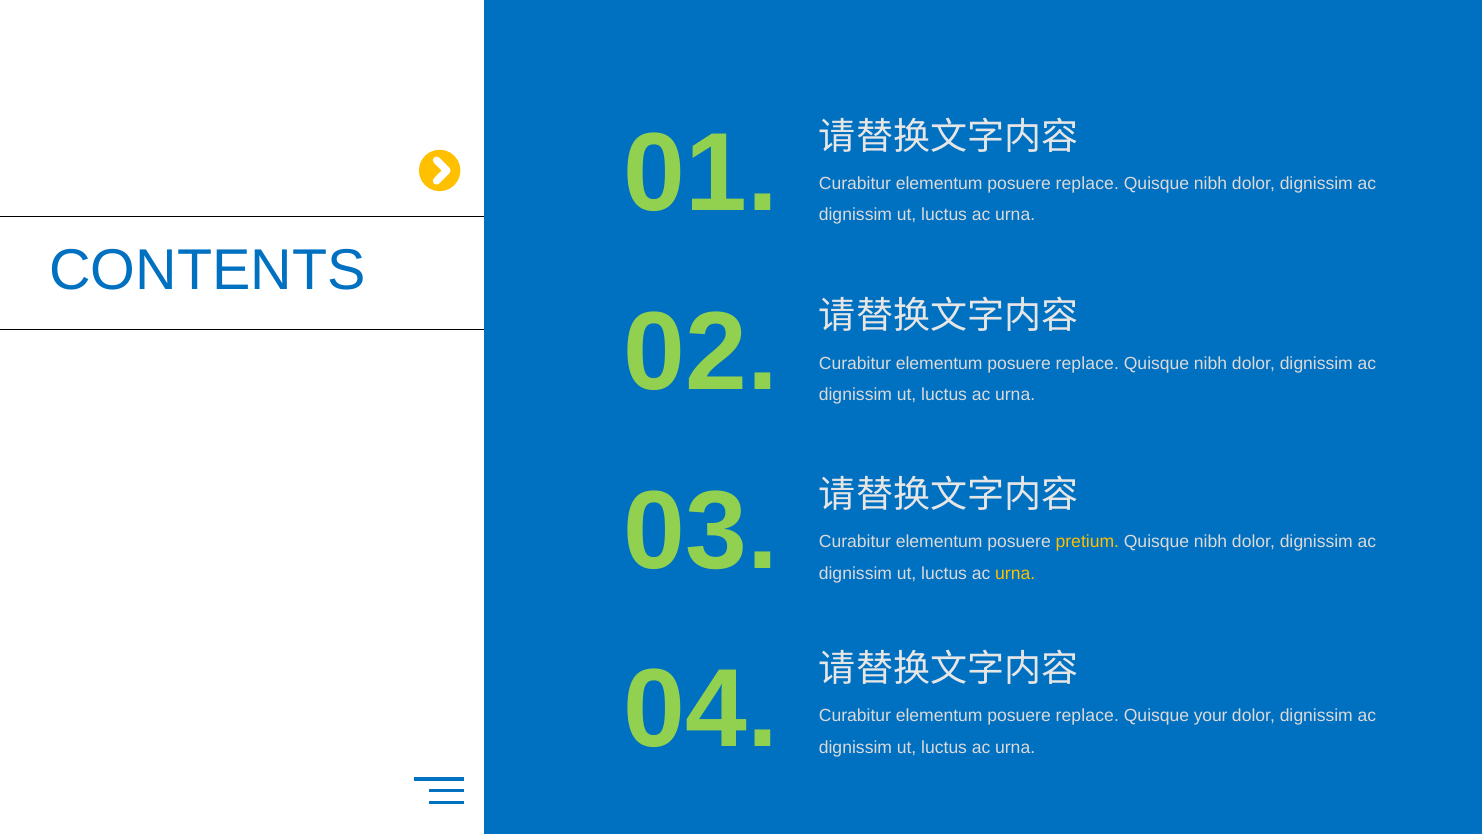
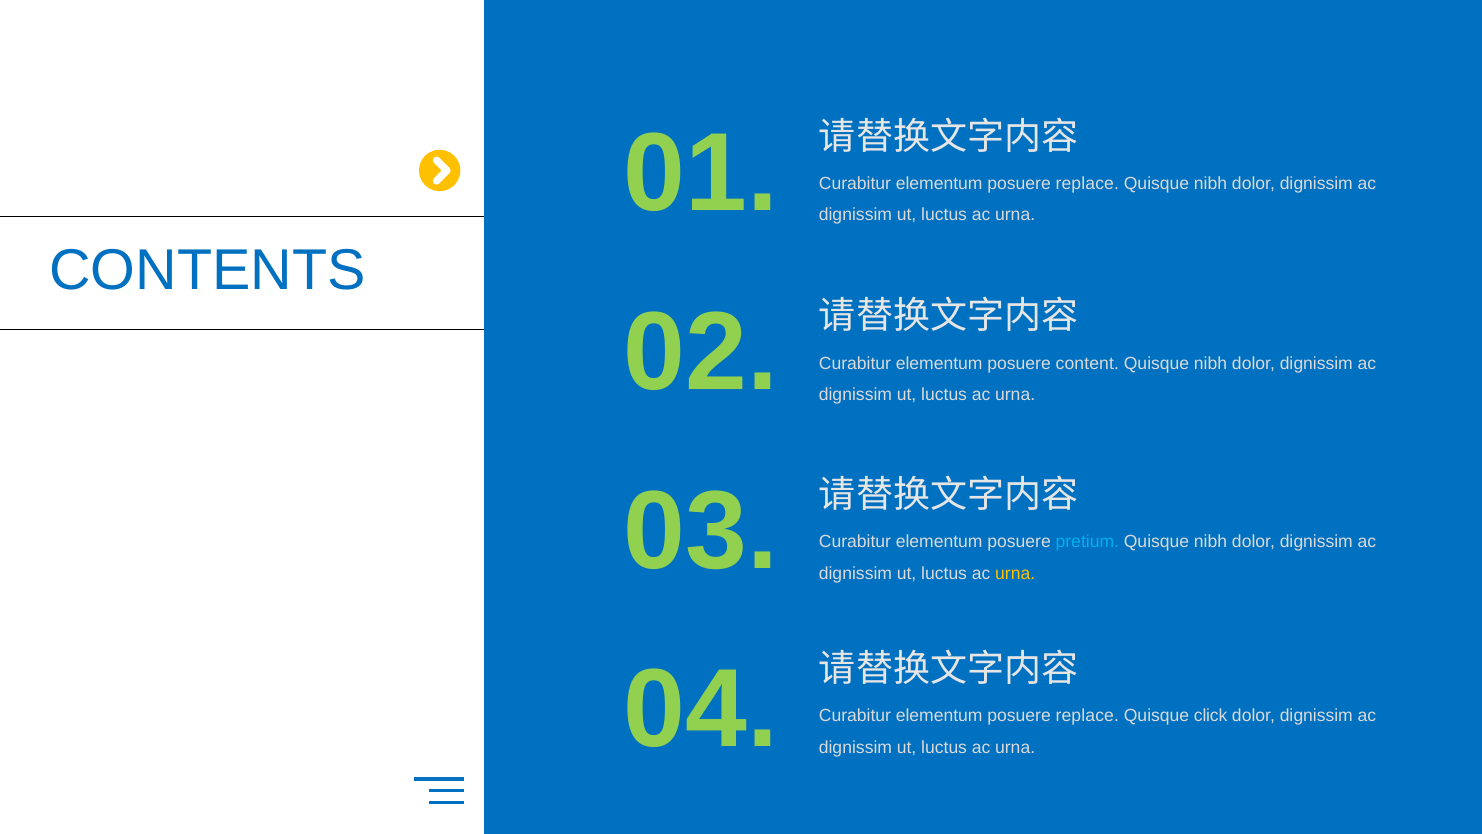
replace: replace -> content (1087, 363)
pretium colour: yellow -> light blue (1087, 542)
your: your -> click (1211, 716)
